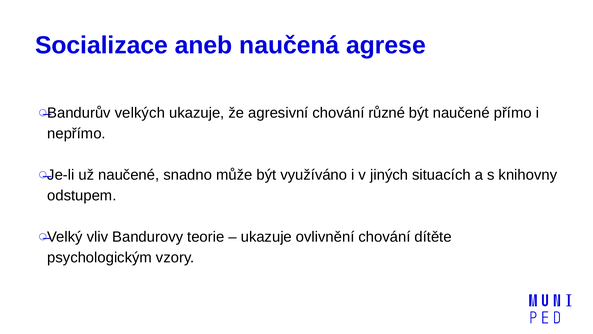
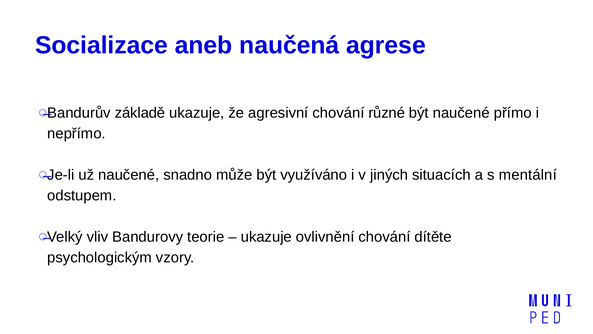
velkých: velkých -> základě (140, 113)
knihovny: knihovny -> mentální (528, 175)
